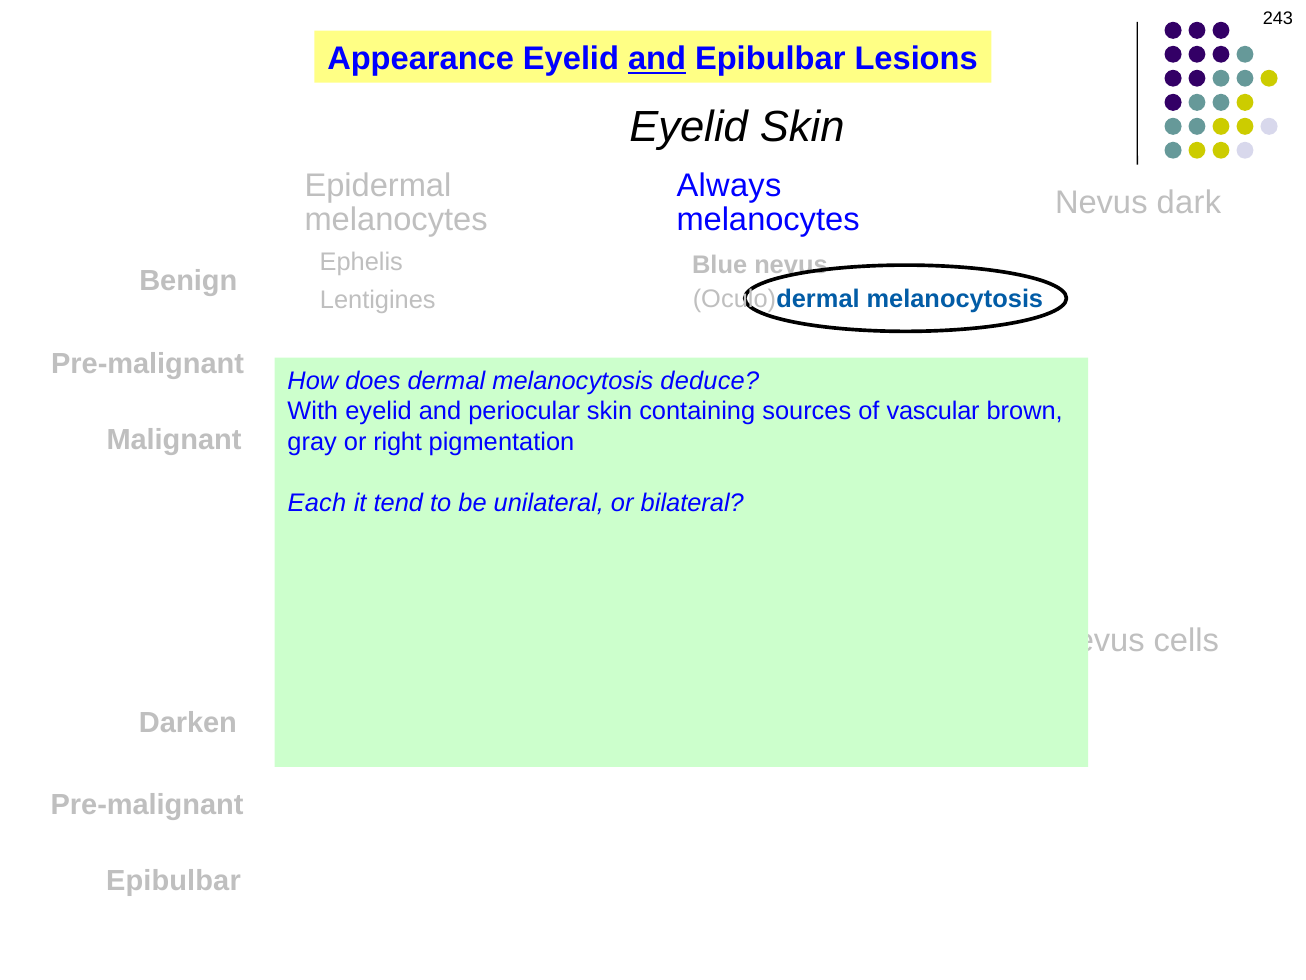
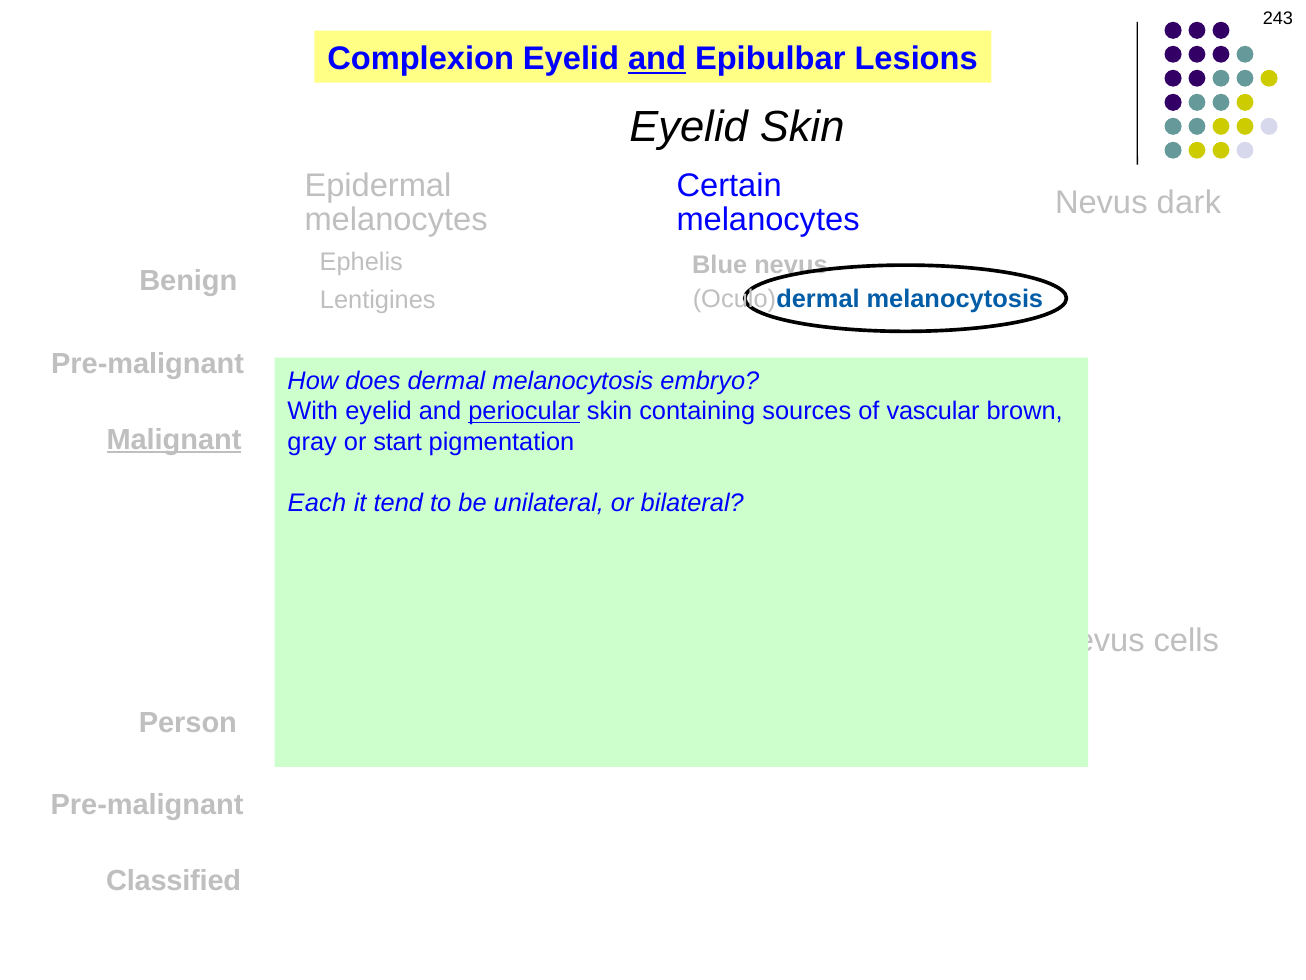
Appearance: Appearance -> Complexion (421, 59)
Always: Always -> Certain (729, 185)
deduce: deduce -> embryo (710, 381)
periocular underline: none -> present (524, 411)
Malignant underline: none -> present (174, 439)
right: right -> start (398, 442)
Darken: Darken -> Person (188, 722)
Epibulbar: Epibulbar -> Classified (174, 881)
